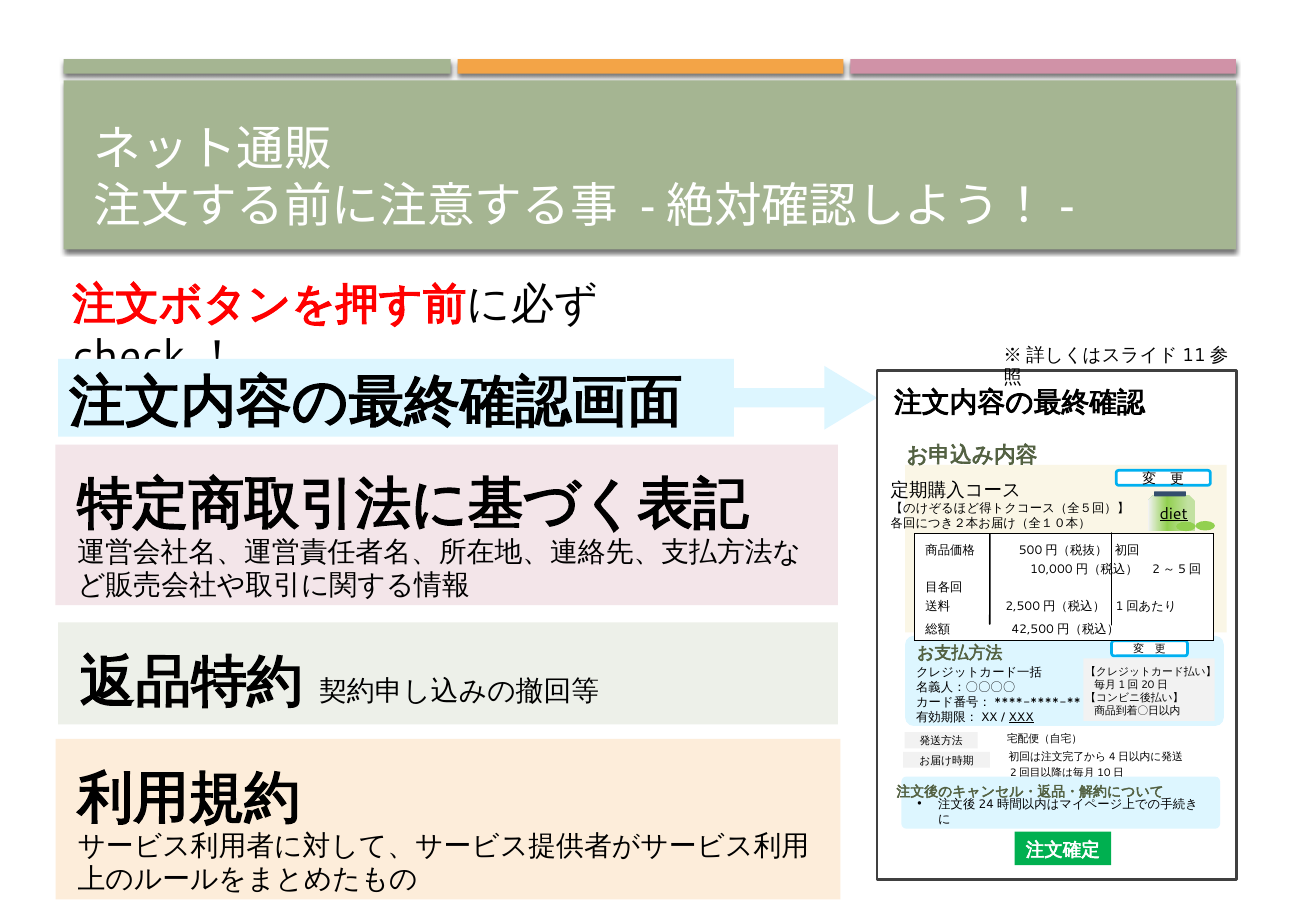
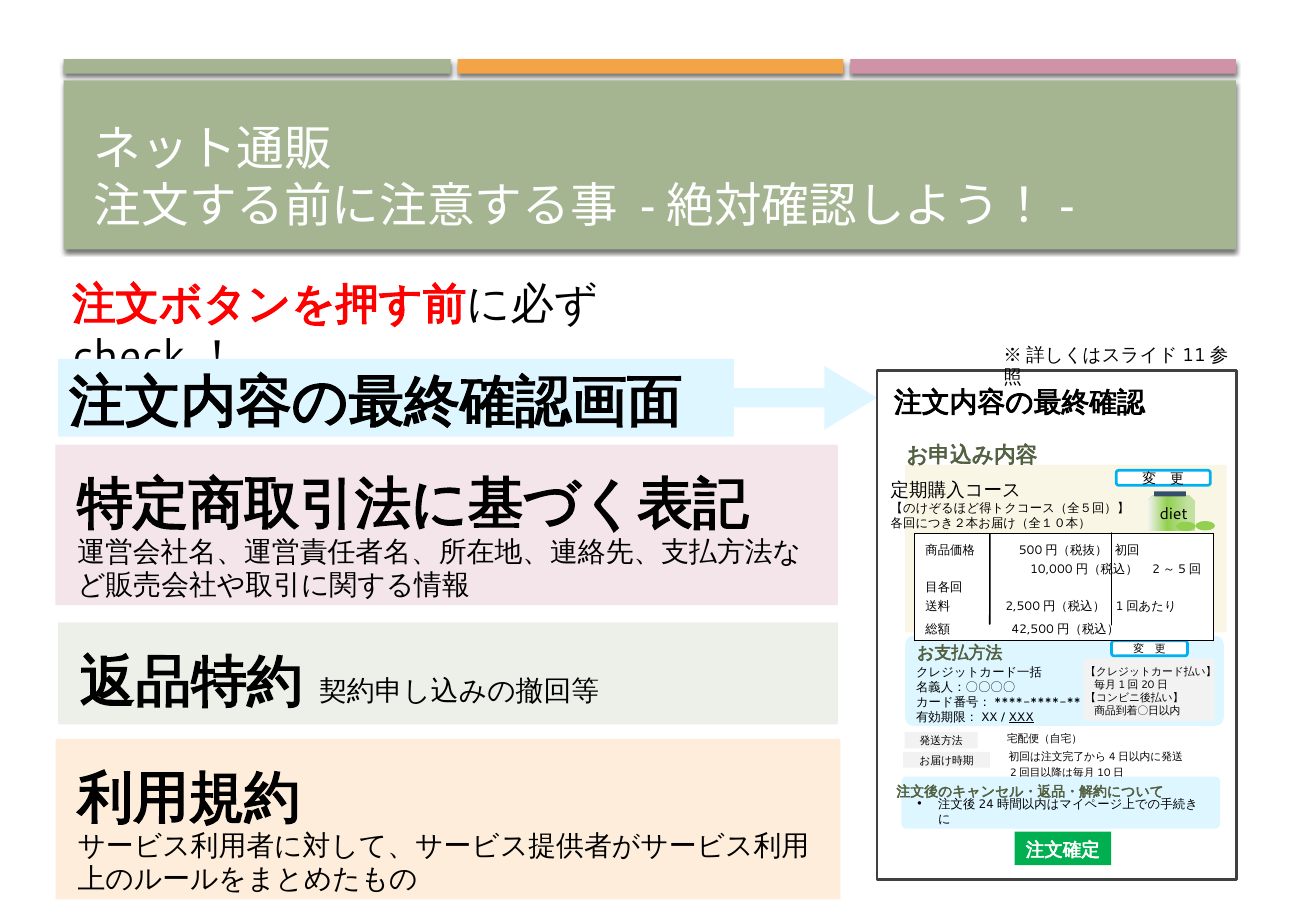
diet underline: present -> none (1174, 514)
